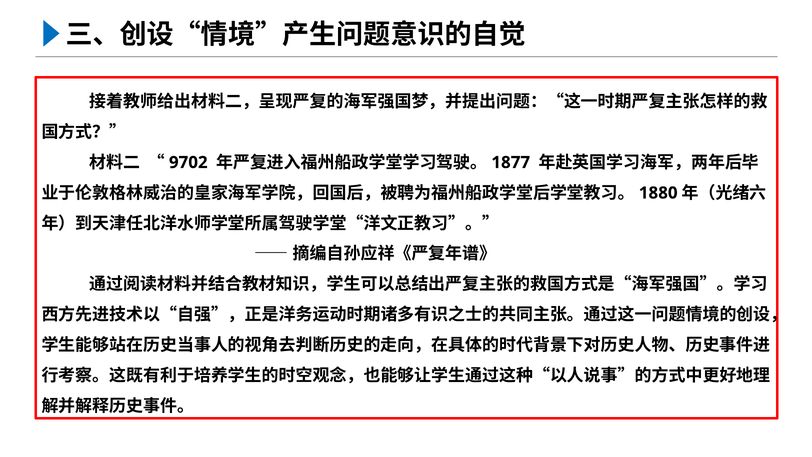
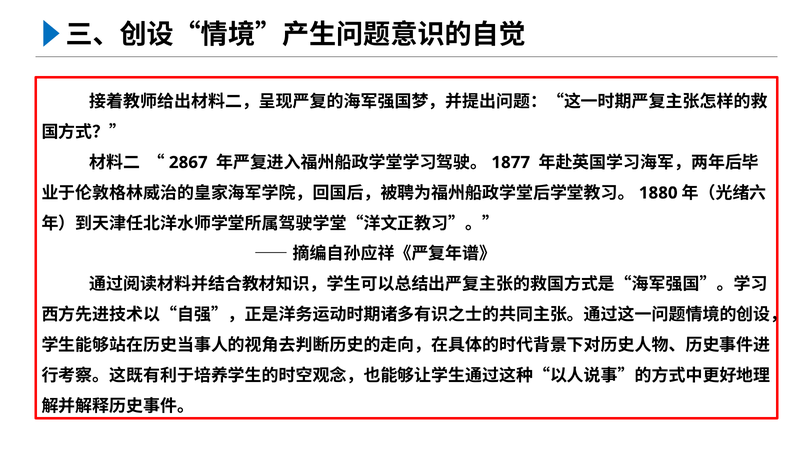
9702: 9702 -> 2867 (188, 162)
